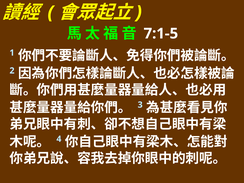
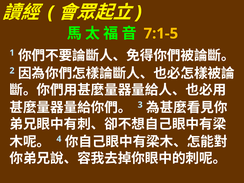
7:1-5 colour: white -> yellow (161, 34)
